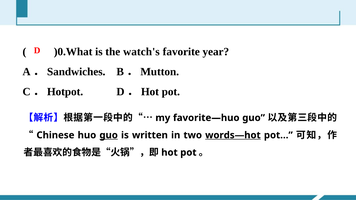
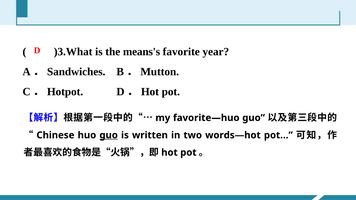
)0.What: )0.What -> )3.What (73, 52)
watch's: watch's -> means's (142, 52)
words—hot underline: present -> none (233, 135)
